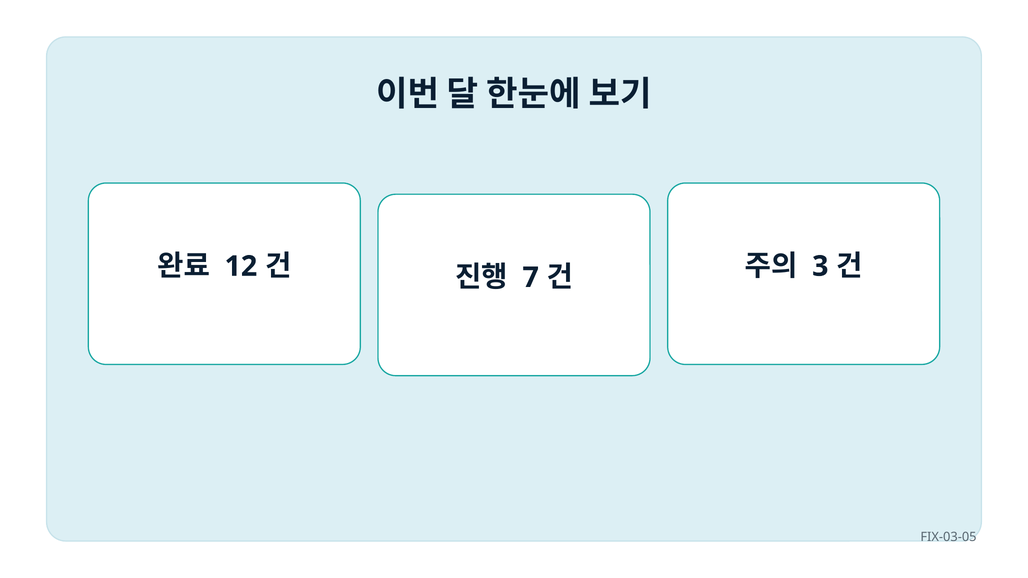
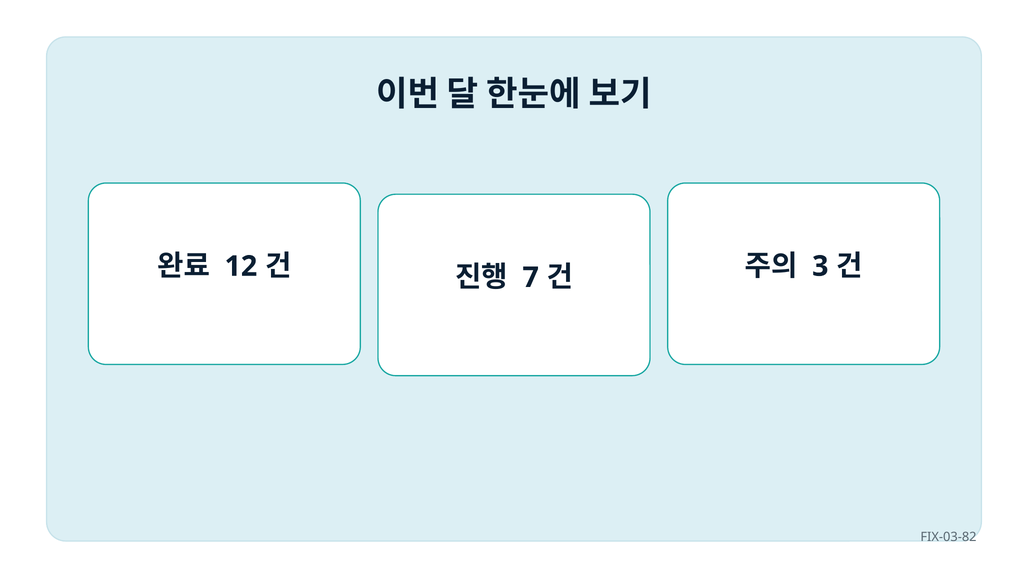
FIX-03-05: FIX-03-05 -> FIX-03-82 (949, 537)
